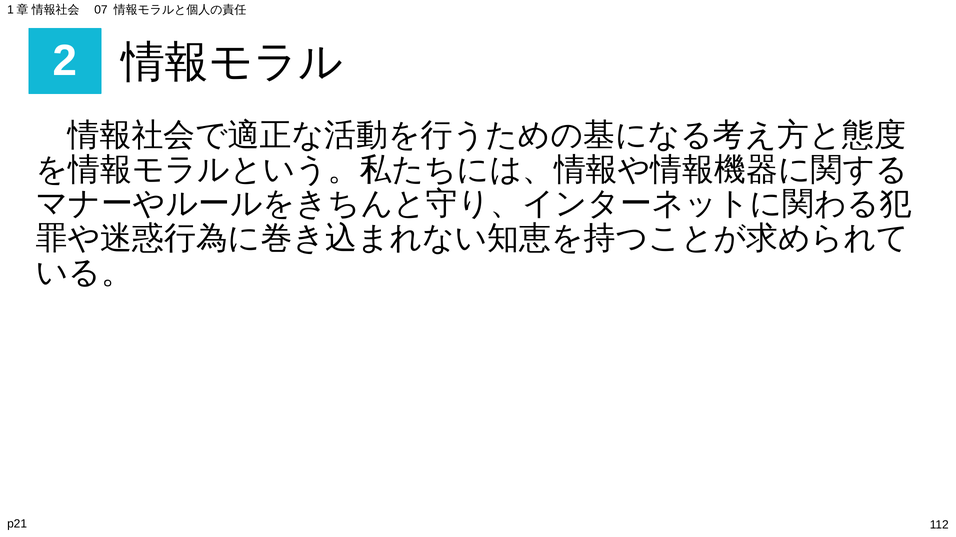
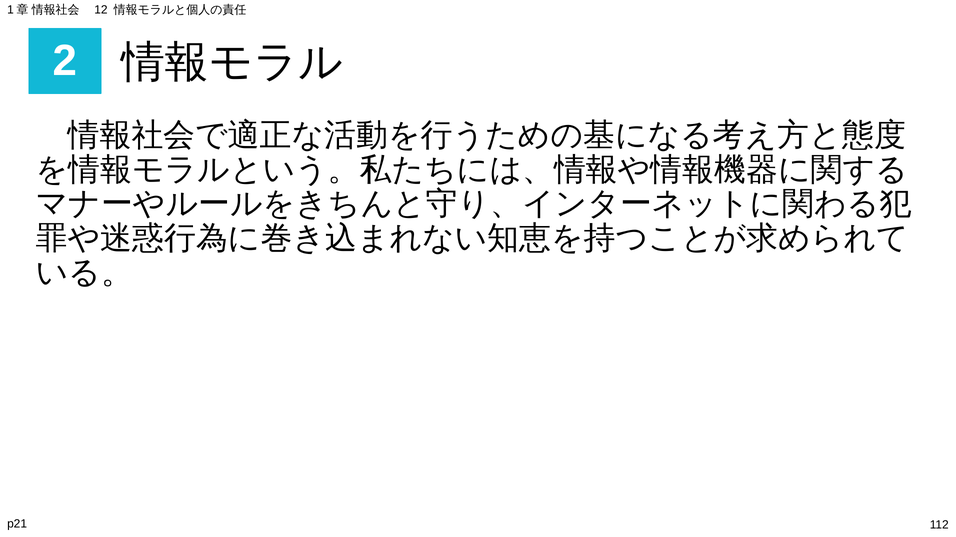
07: 07 -> 12 (101, 10)
